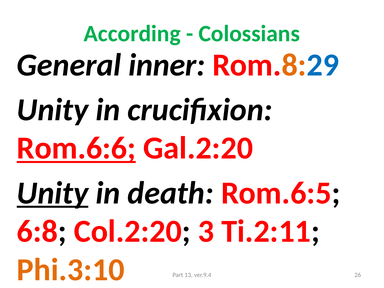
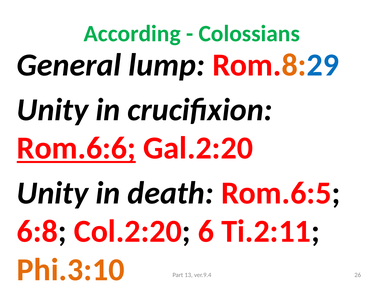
inner: inner -> lump (167, 65)
Unity underline: present -> none (52, 193)
3: 3 -> 6 (206, 231)
